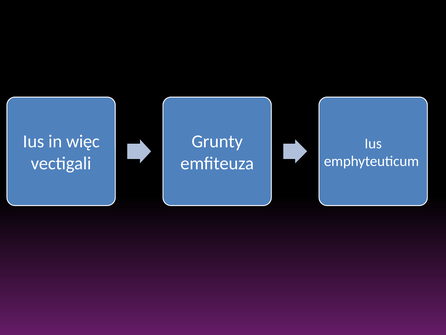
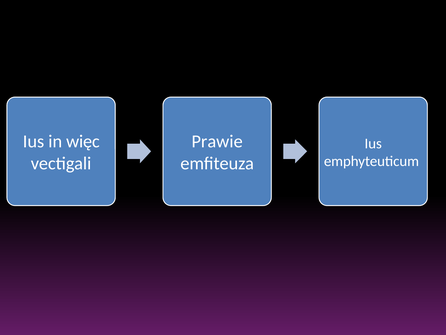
Grunty: Grunty -> Prawie (217, 141)
